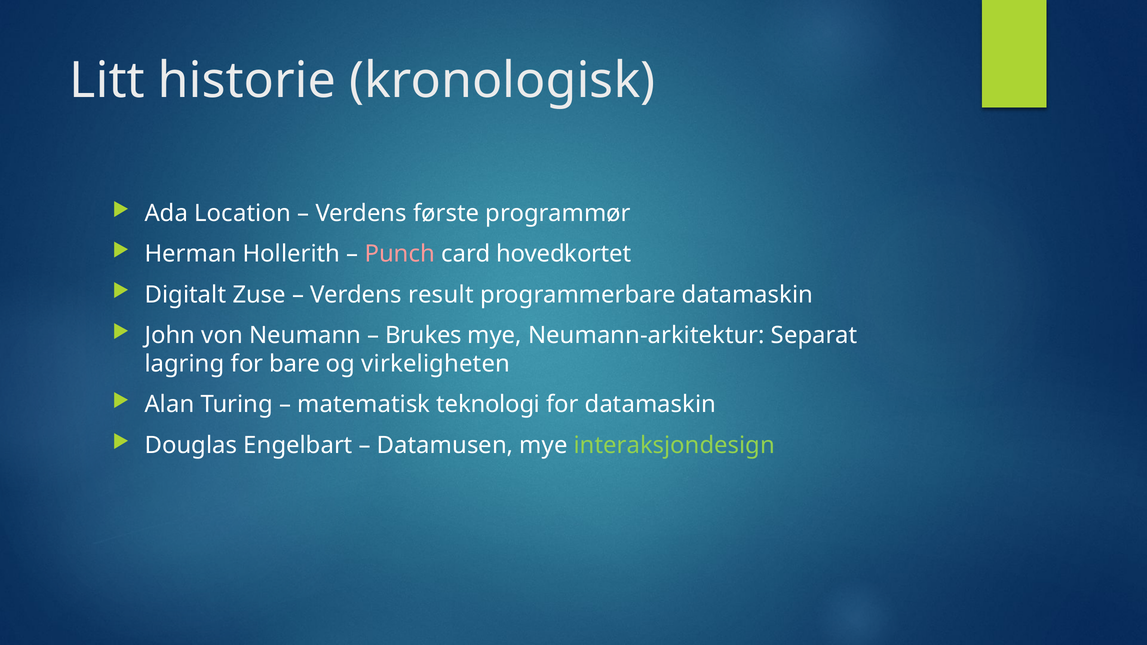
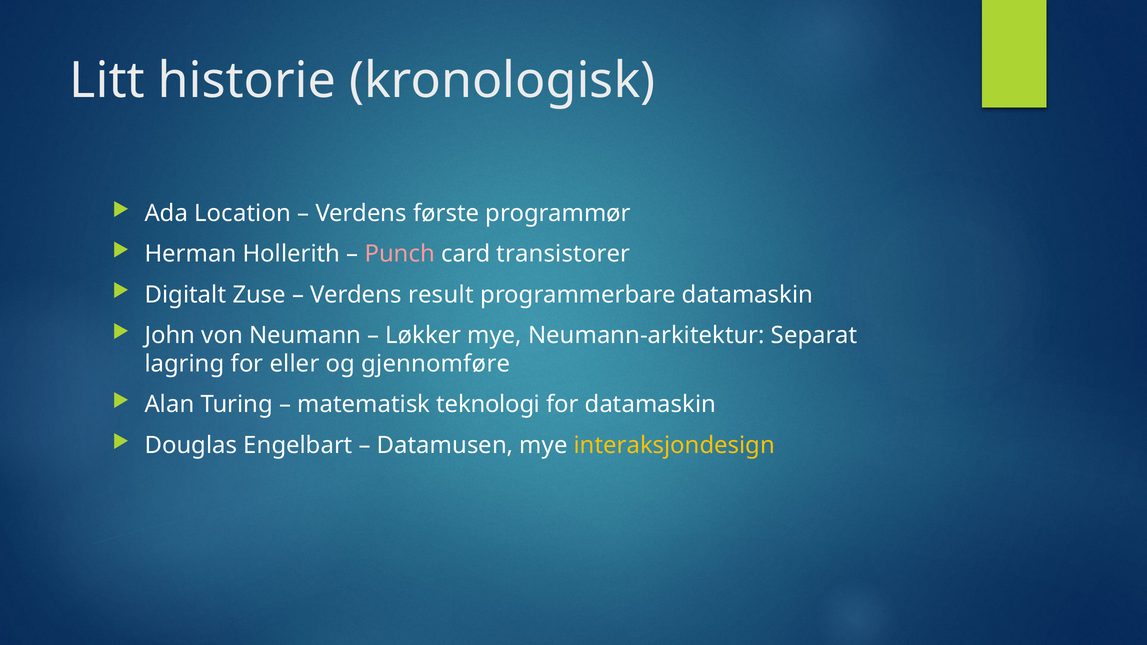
hovedkortet: hovedkortet -> transistorer (563, 254)
Brukes: Brukes -> Løkker (423, 335)
bare: bare -> eller (295, 364)
virkeligheten: virkeligheten -> gjennomføre (436, 364)
interaksjondesign colour: light green -> yellow (674, 445)
